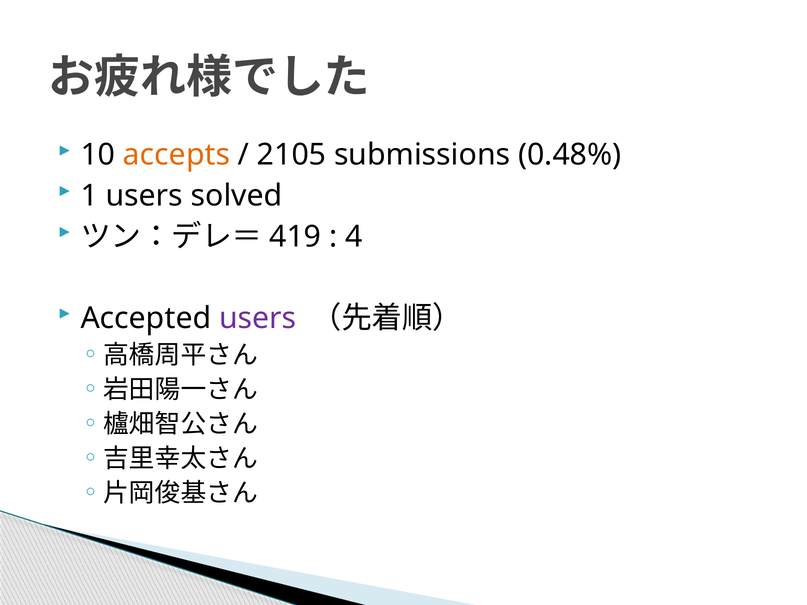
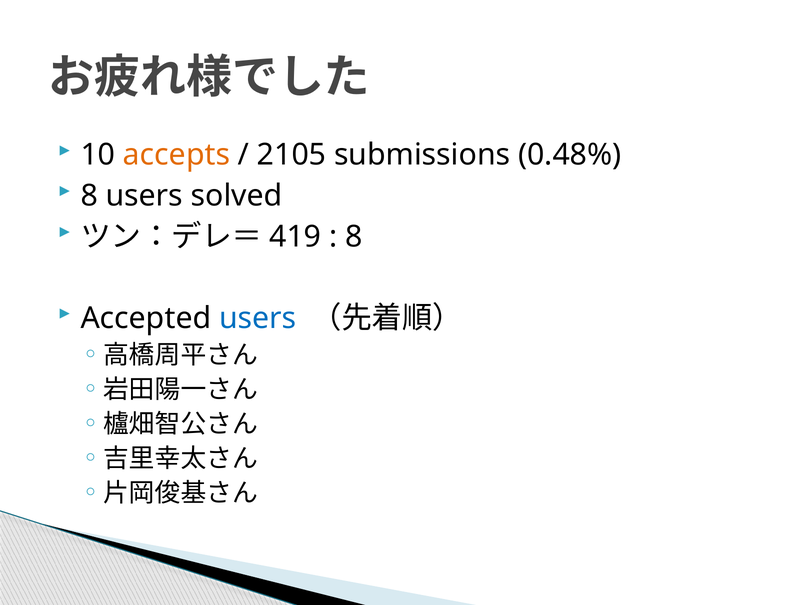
1: 1 -> 8 (89, 196)
4: 4 -> 8 (354, 237)
users colour: purple -> blue (258, 318)
